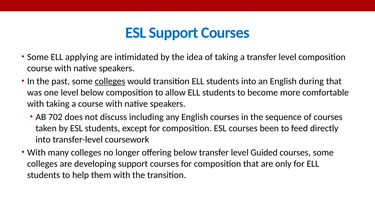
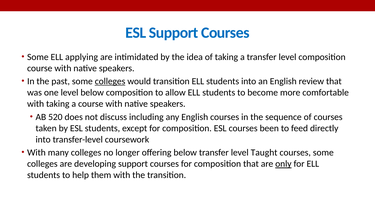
during: during -> review (311, 81)
702: 702 -> 520 (55, 117)
Guided: Guided -> Taught (264, 153)
only underline: none -> present (283, 164)
